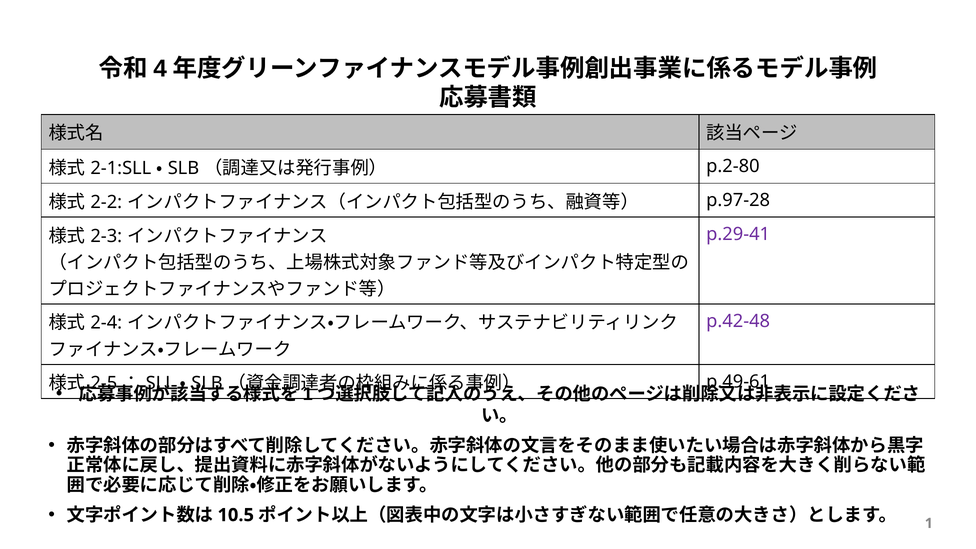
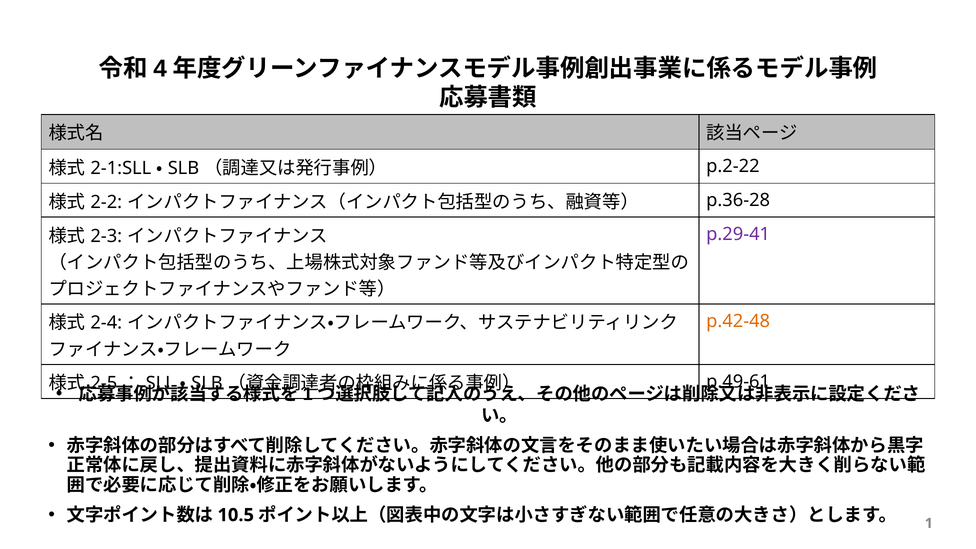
p.2-80: p.2-80 -> p.2-22 (733, 166)
p.97-28: p.97-28 -> p.36-28 (738, 200)
p.42-48 colour: purple -> orange (738, 321)
